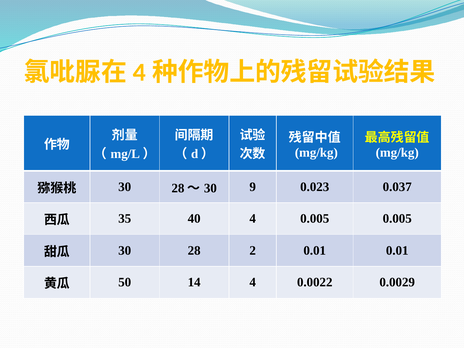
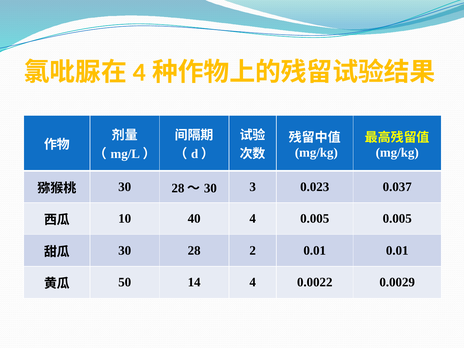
9: 9 -> 3 (253, 187)
35: 35 -> 10 (125, 219)
